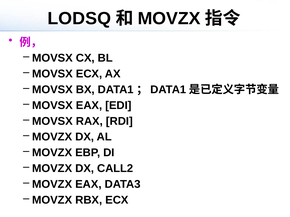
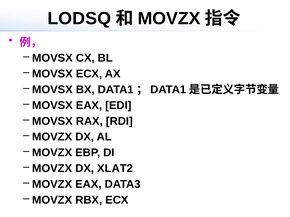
CALL2: CALL2 -> XLAT2 (115, 169)
